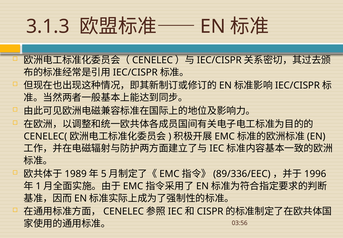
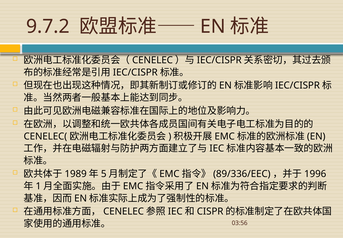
3.1.3: 3.1.3 -> 9.7.2 (48, 26)
